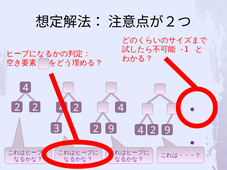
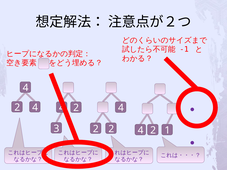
2: 2 -> 4 (35, 108)
9: 9 -> 2 (111, 129)
9: 9 -> 1 (167, 131)
